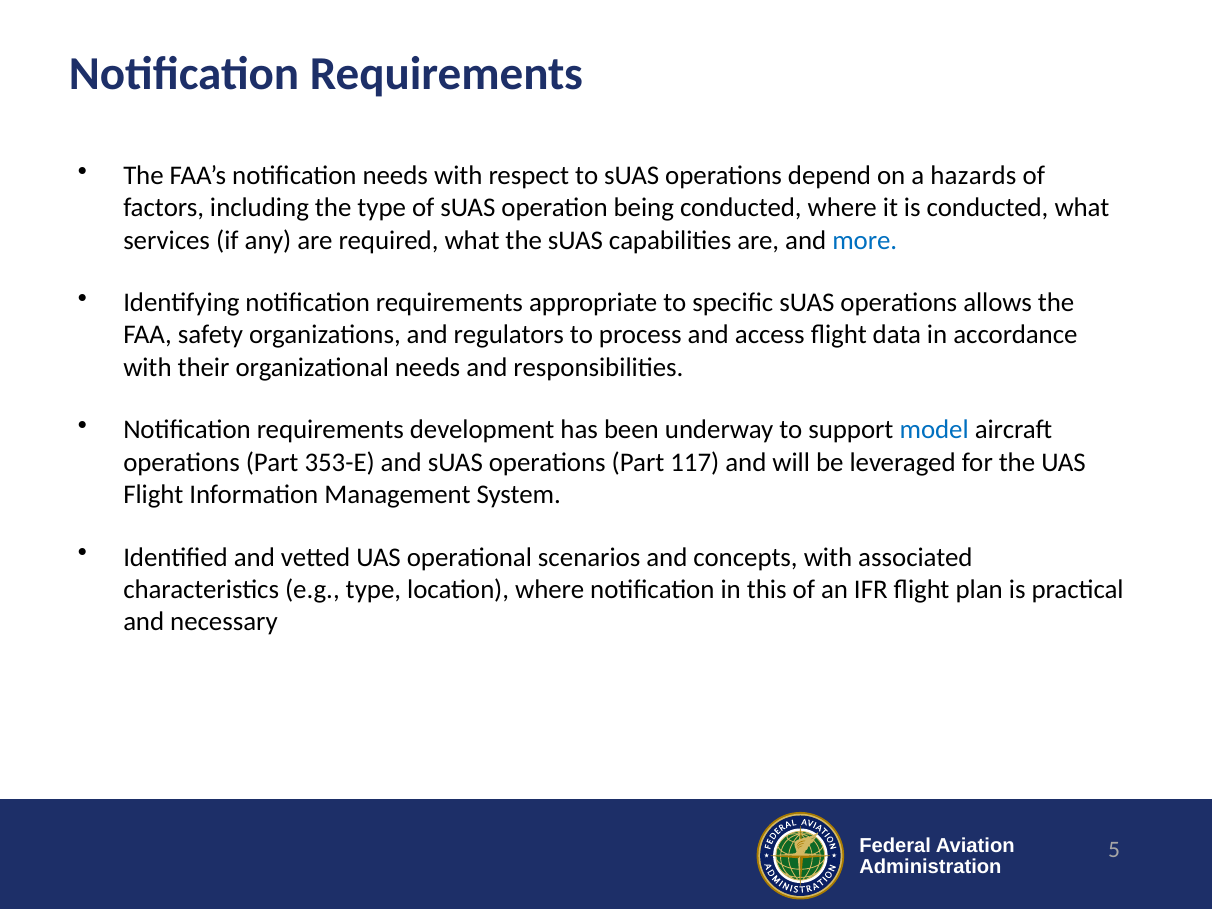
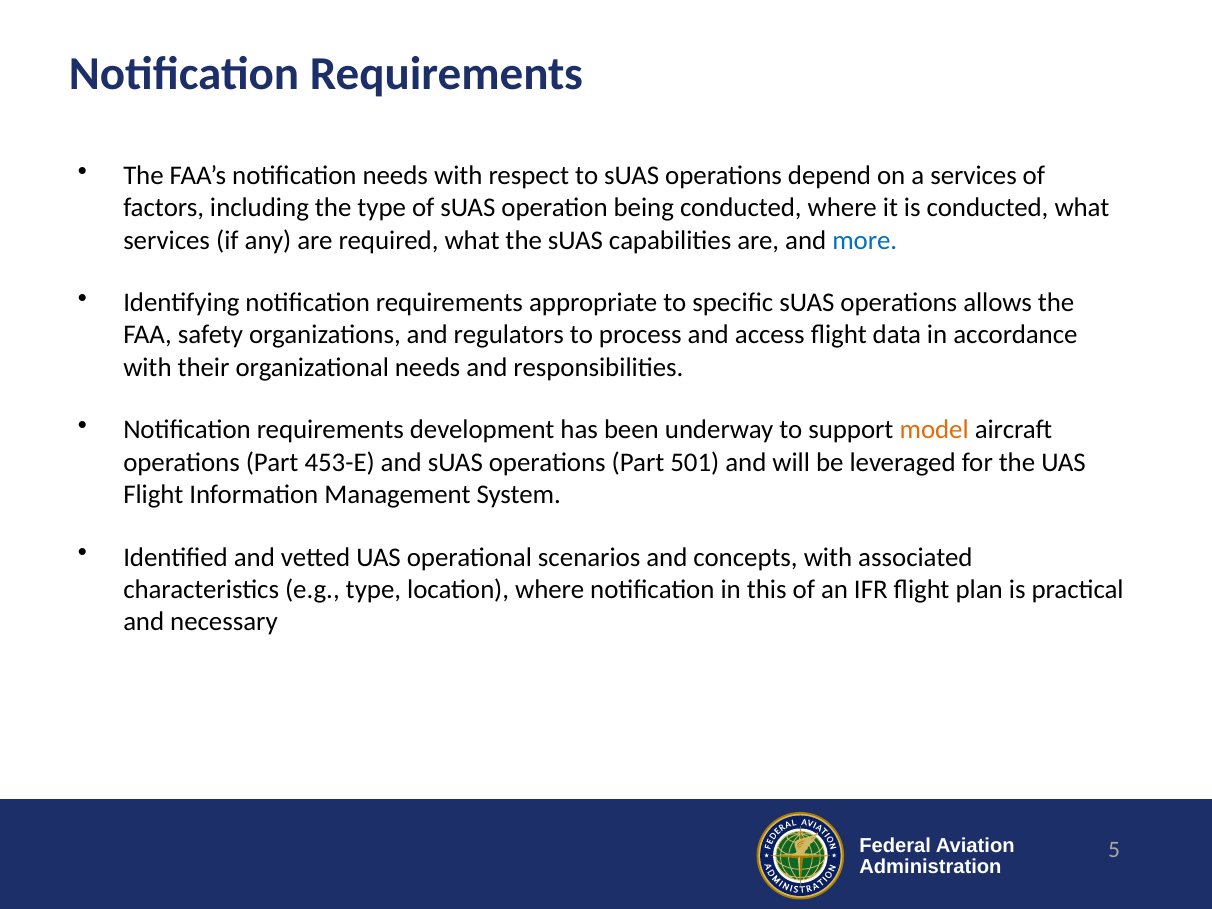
a hazards: hazards -> services (974, 176)
model colour: blue -> orange (934, 430)
353-E: 353-E -> 453-E (340, 462)
117: 117 -> 501 (695, 462)
